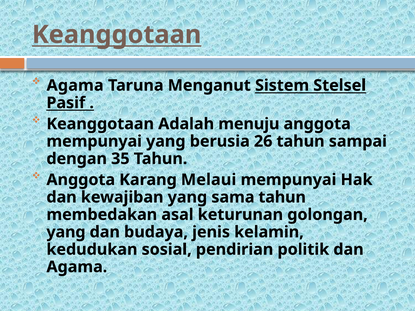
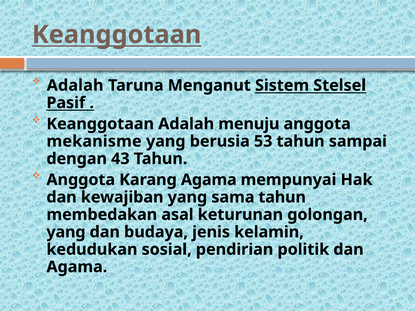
Agama: Agama -> Adalah (75, 85)
mempunyai: mempunyai -> mekanisme (94, 141)
26: 26 -> 53 (263, 141)
35: 35 -> 43 (120, 159)
Karang Melaui: Melaui -> Agama (209, 180)
